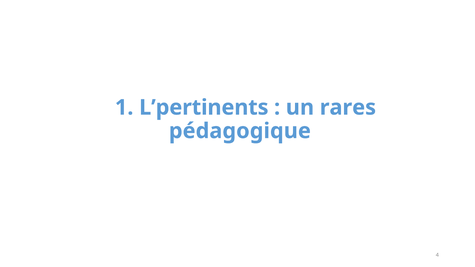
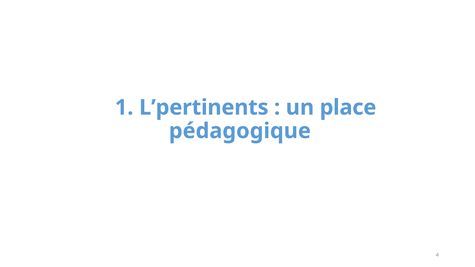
rares: rares -> place (348, 108)
